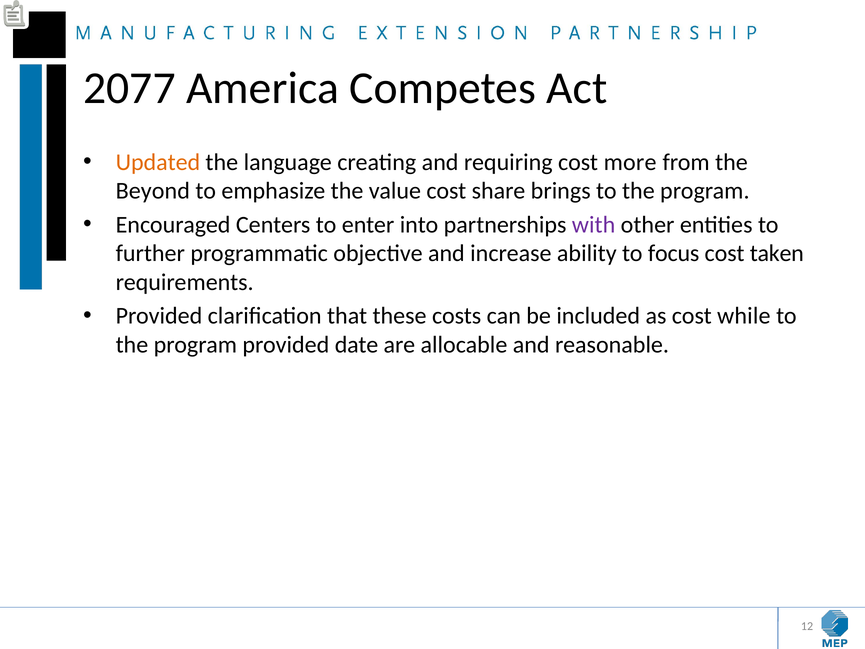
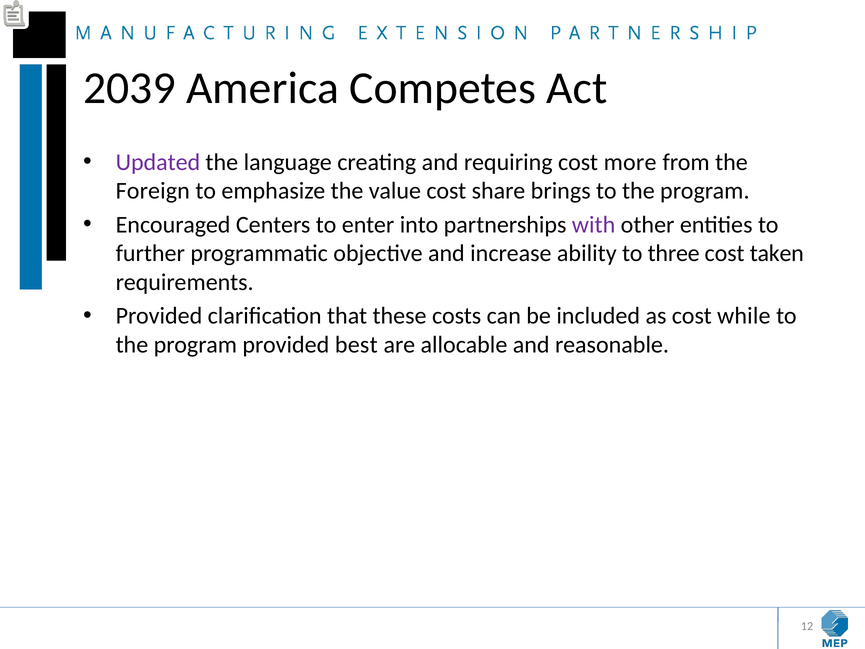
2077: 2077 -> 2039 (129, 88)
Updated colour: orange -> purple (158, 162)
Beyond: Beyond -> Foreign (153, 191)
focus: focus -> three (674, 253)
date: date -> best (356, 345)
